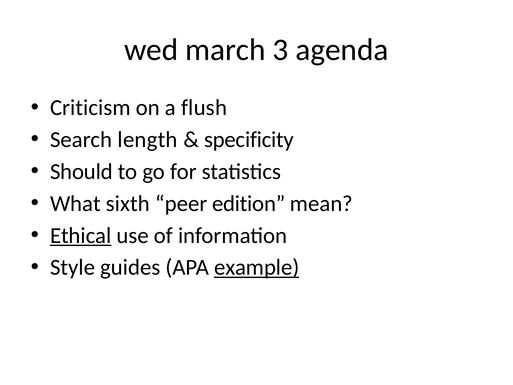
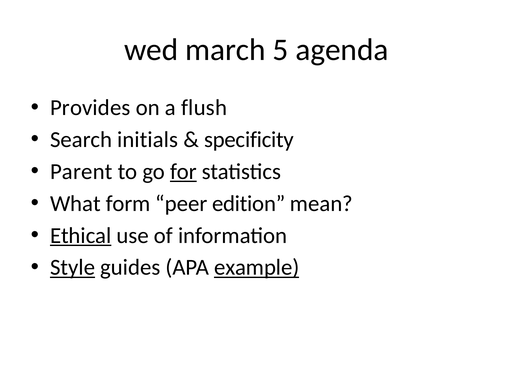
3: 3 -> 5 (281, 50)
Criticism: Criticism -> Provides (90, 108)
length: length -> initials (148, 140)
Should: Should -> Parent (81, 171)
for underline: none -> present (183, 171)
sixth: sixth -> form (128, 203)
Style underline: none -> present (73, 267)
